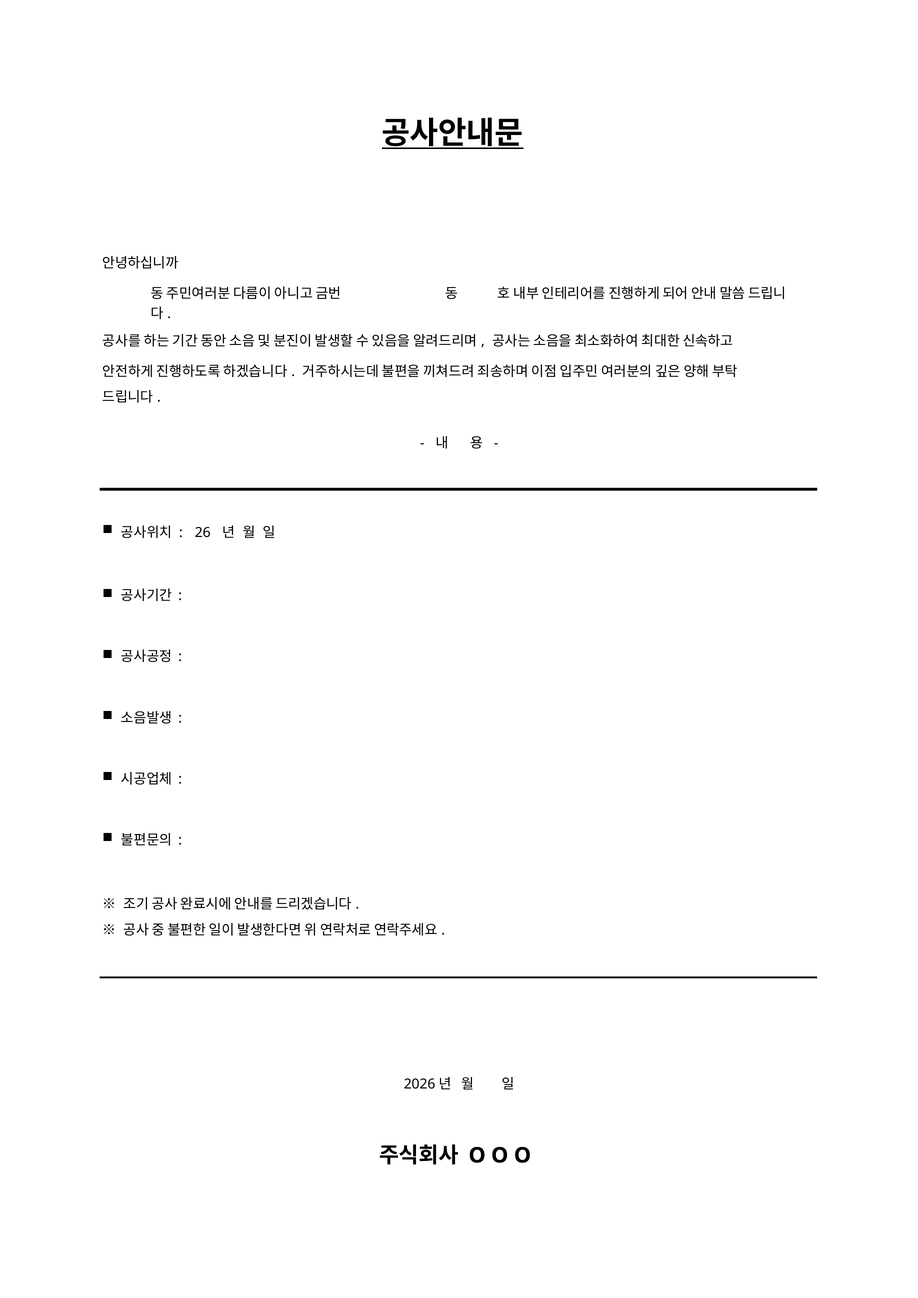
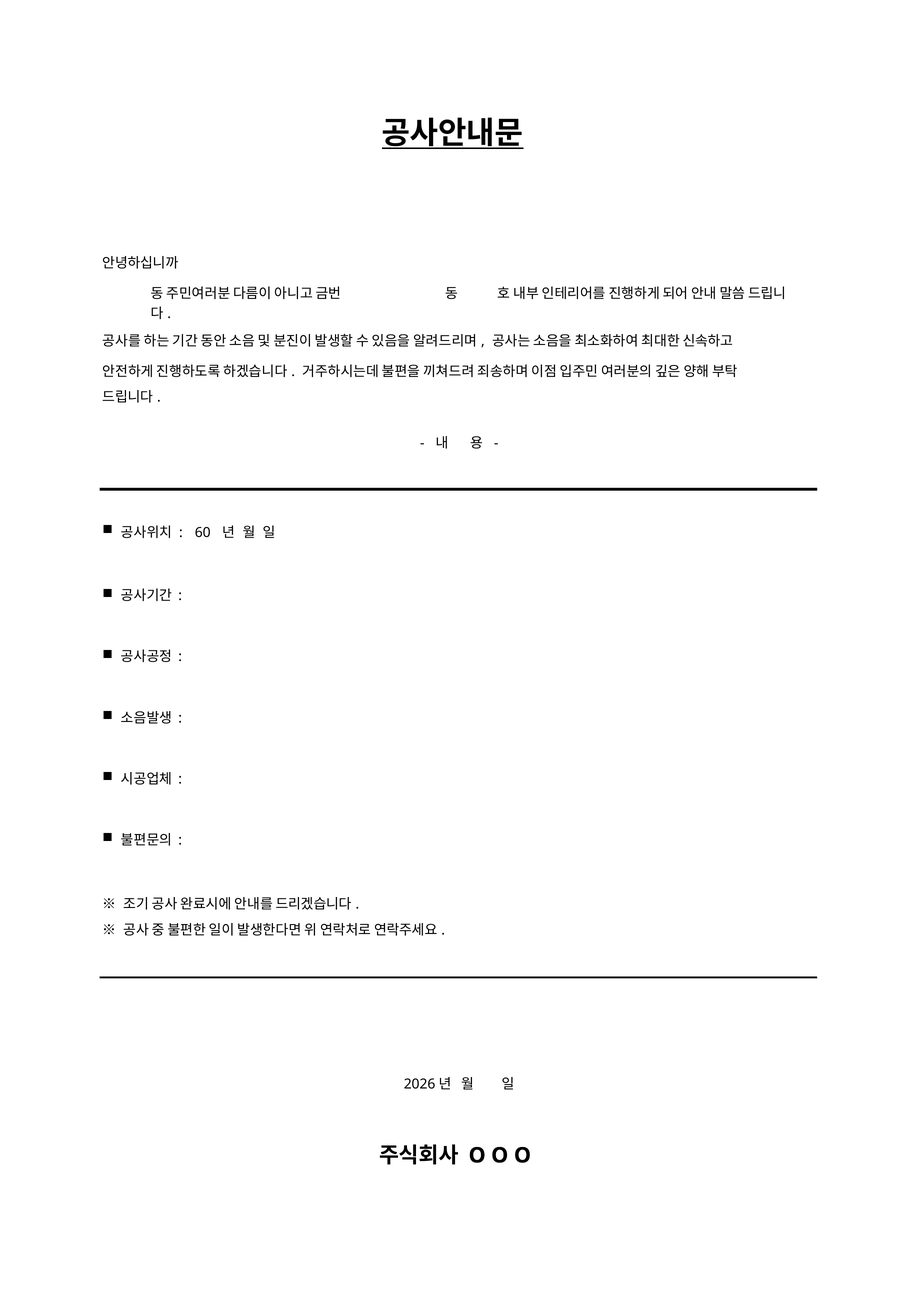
26: 26 -> 60 (203, 533)
